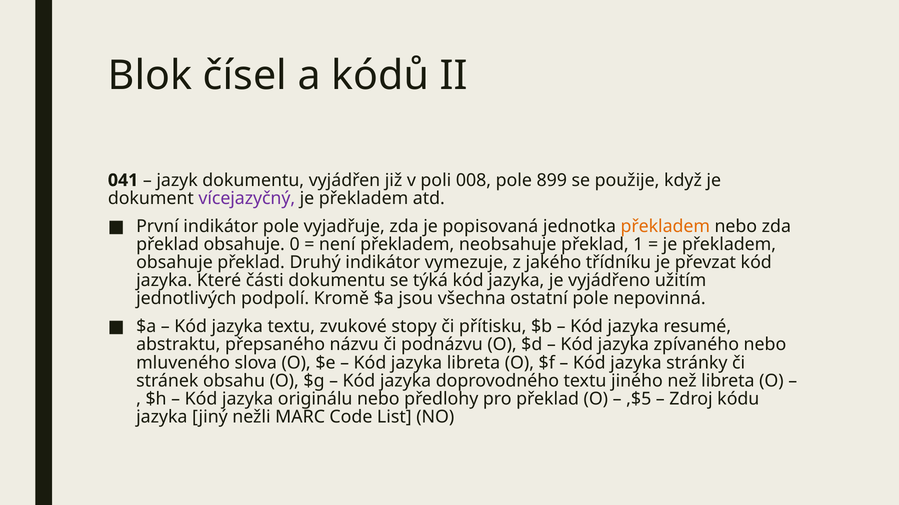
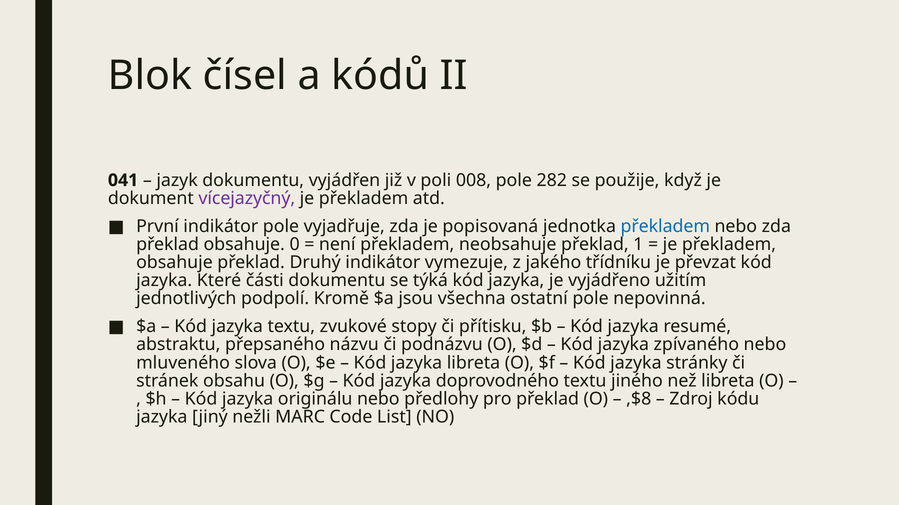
899: 899 -> 282 (552, 181)
překladem colour: orange -> blue (665, 227)
,$5: ,$5 -> ,$8 (639, 399)
